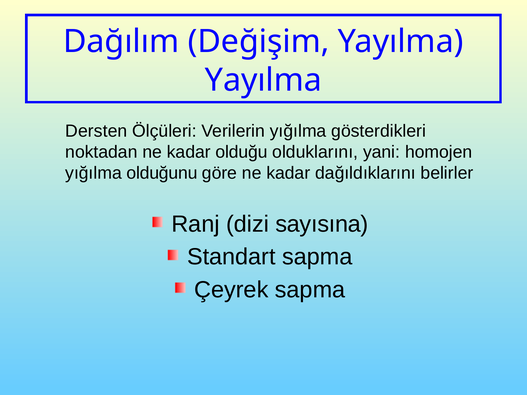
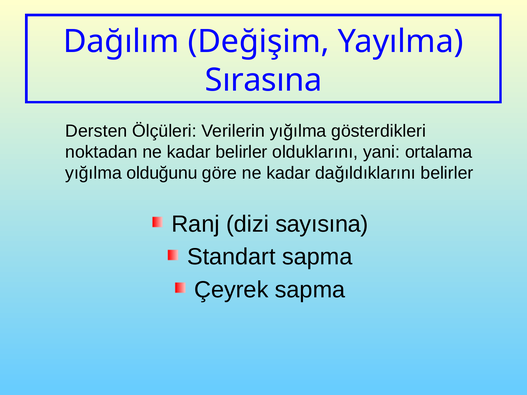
Yayılma: Yayılma -> Sırasına (264, 80)
kadar olduğu: olduğu -> belirler (242, 152)
homojen: homojen -> ortalama (439, 152)
